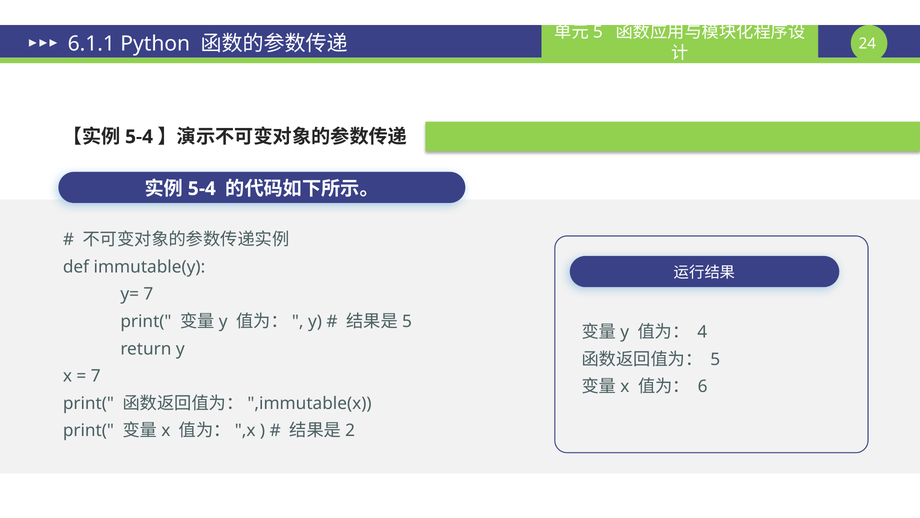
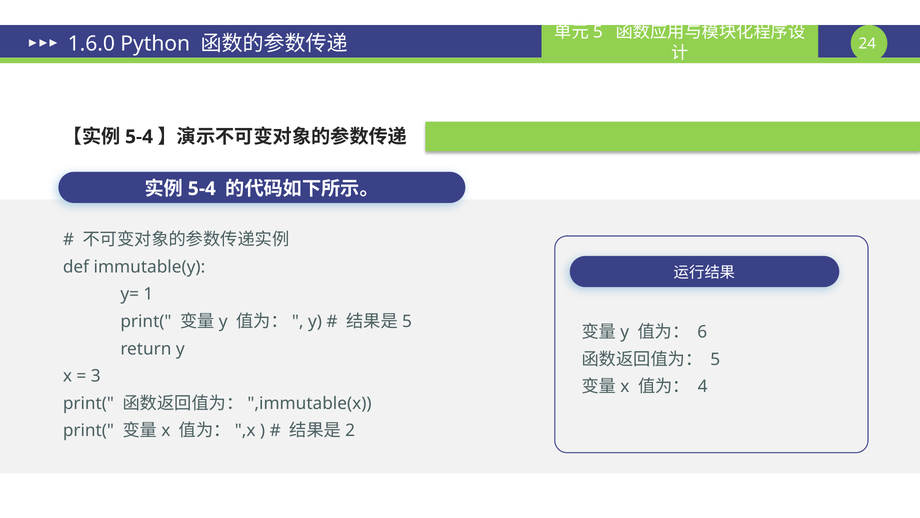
6.1.1: 6.1.1 -> 1.6.0 (91, 44)
y= 7: 7 -> 1 (148, 294)
4: 4 -> 6 (702, 332)
7: 7 -> 3 (96, 376)
6: 6 -> 4 (703, 386)
